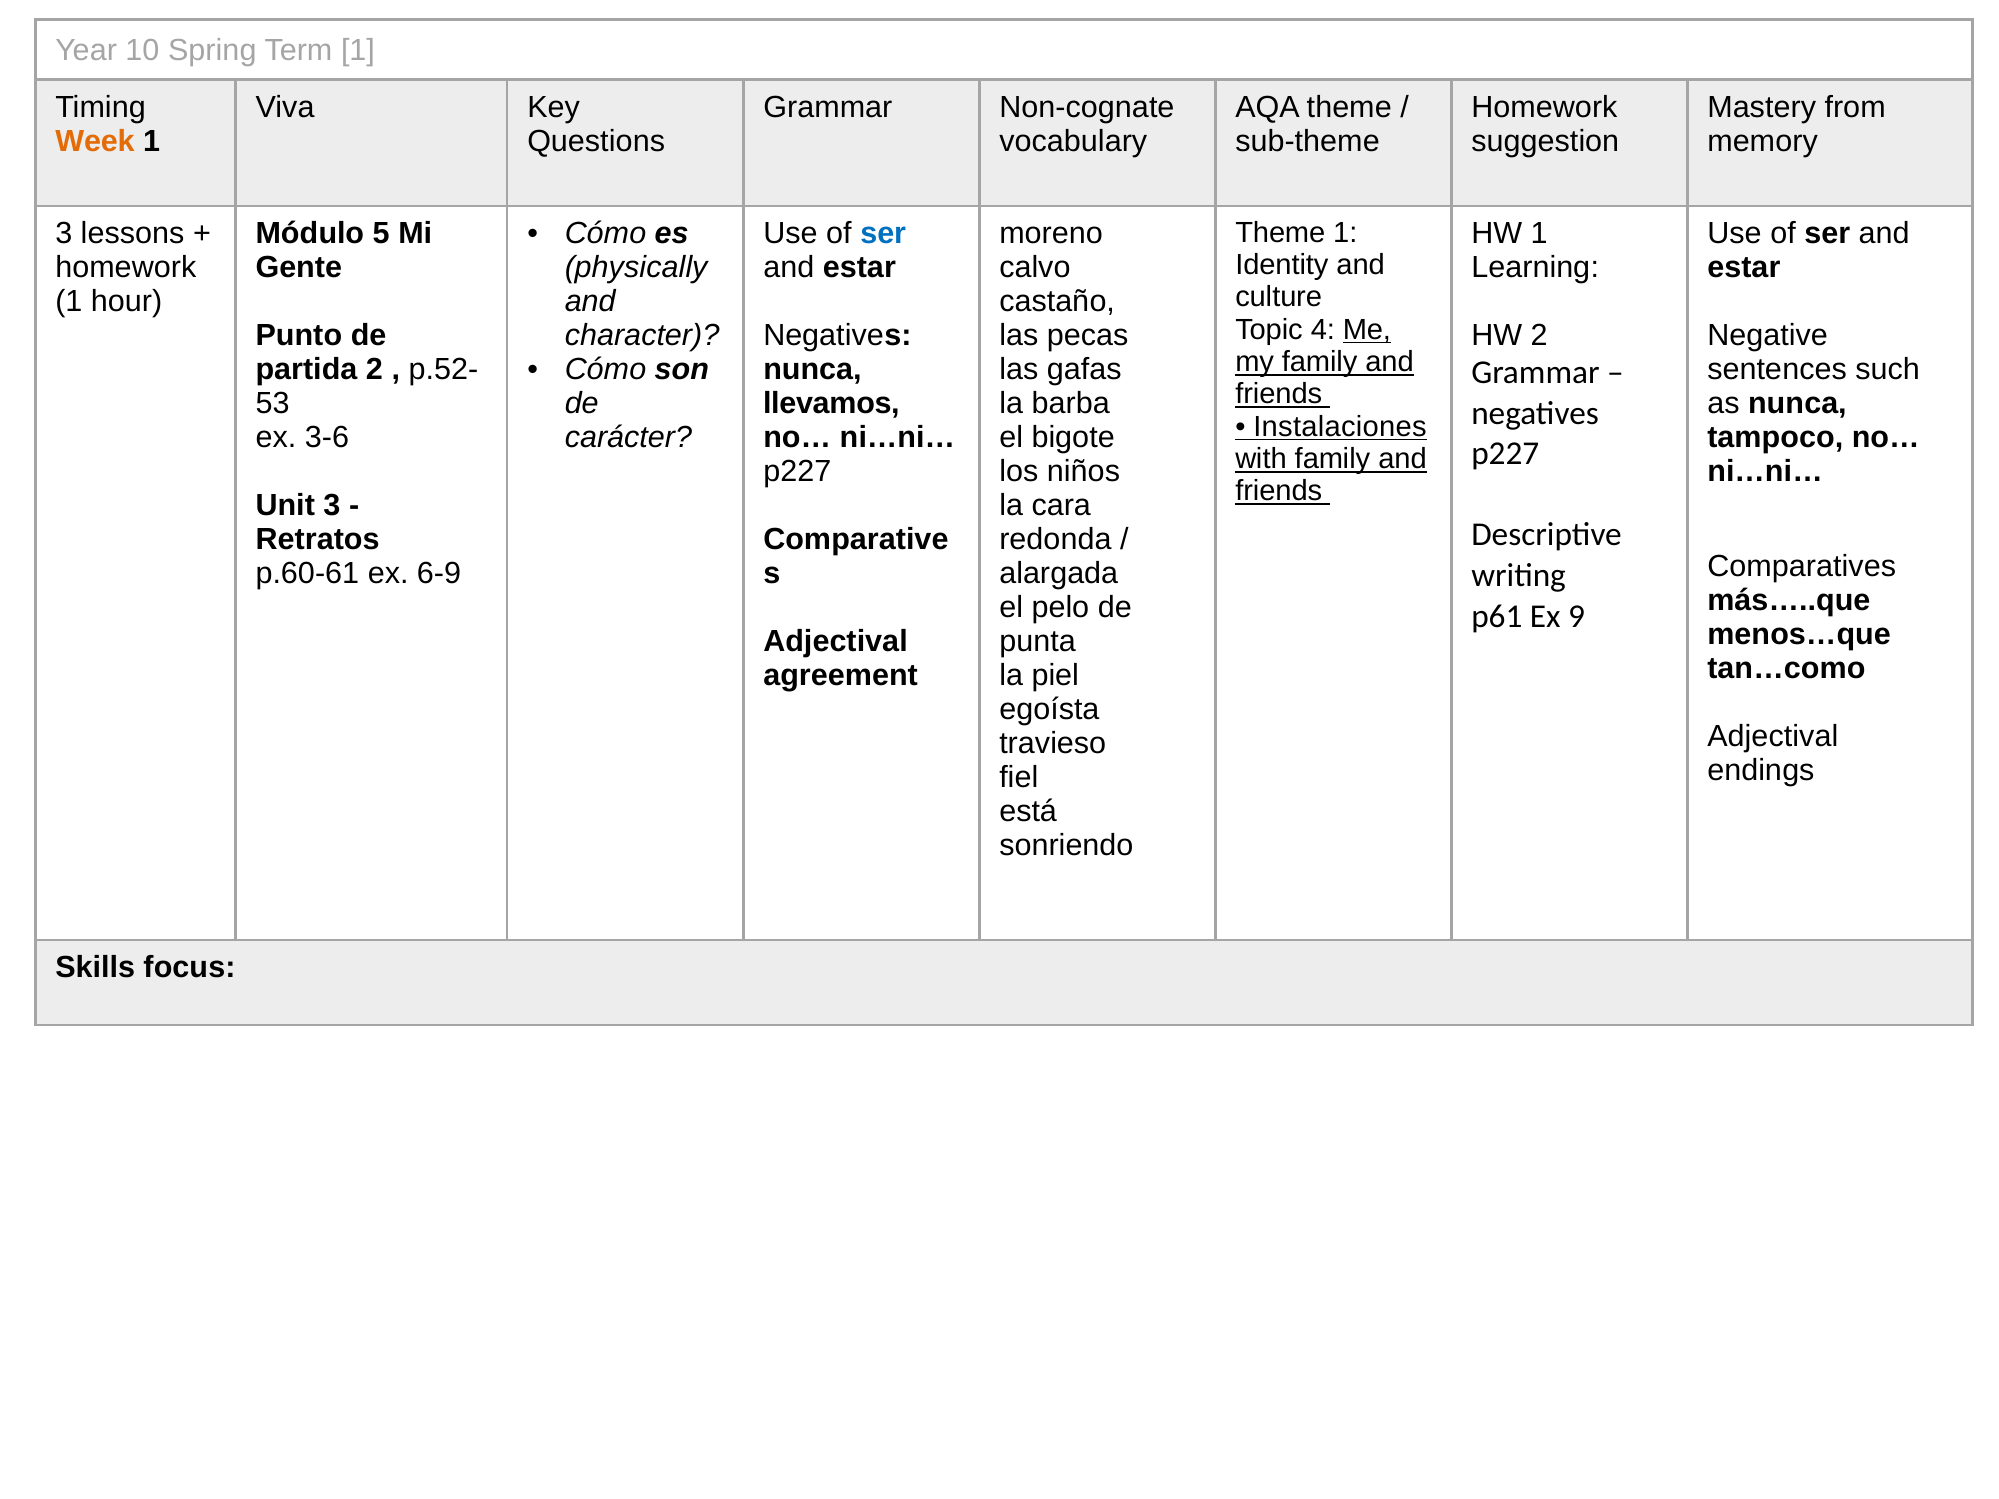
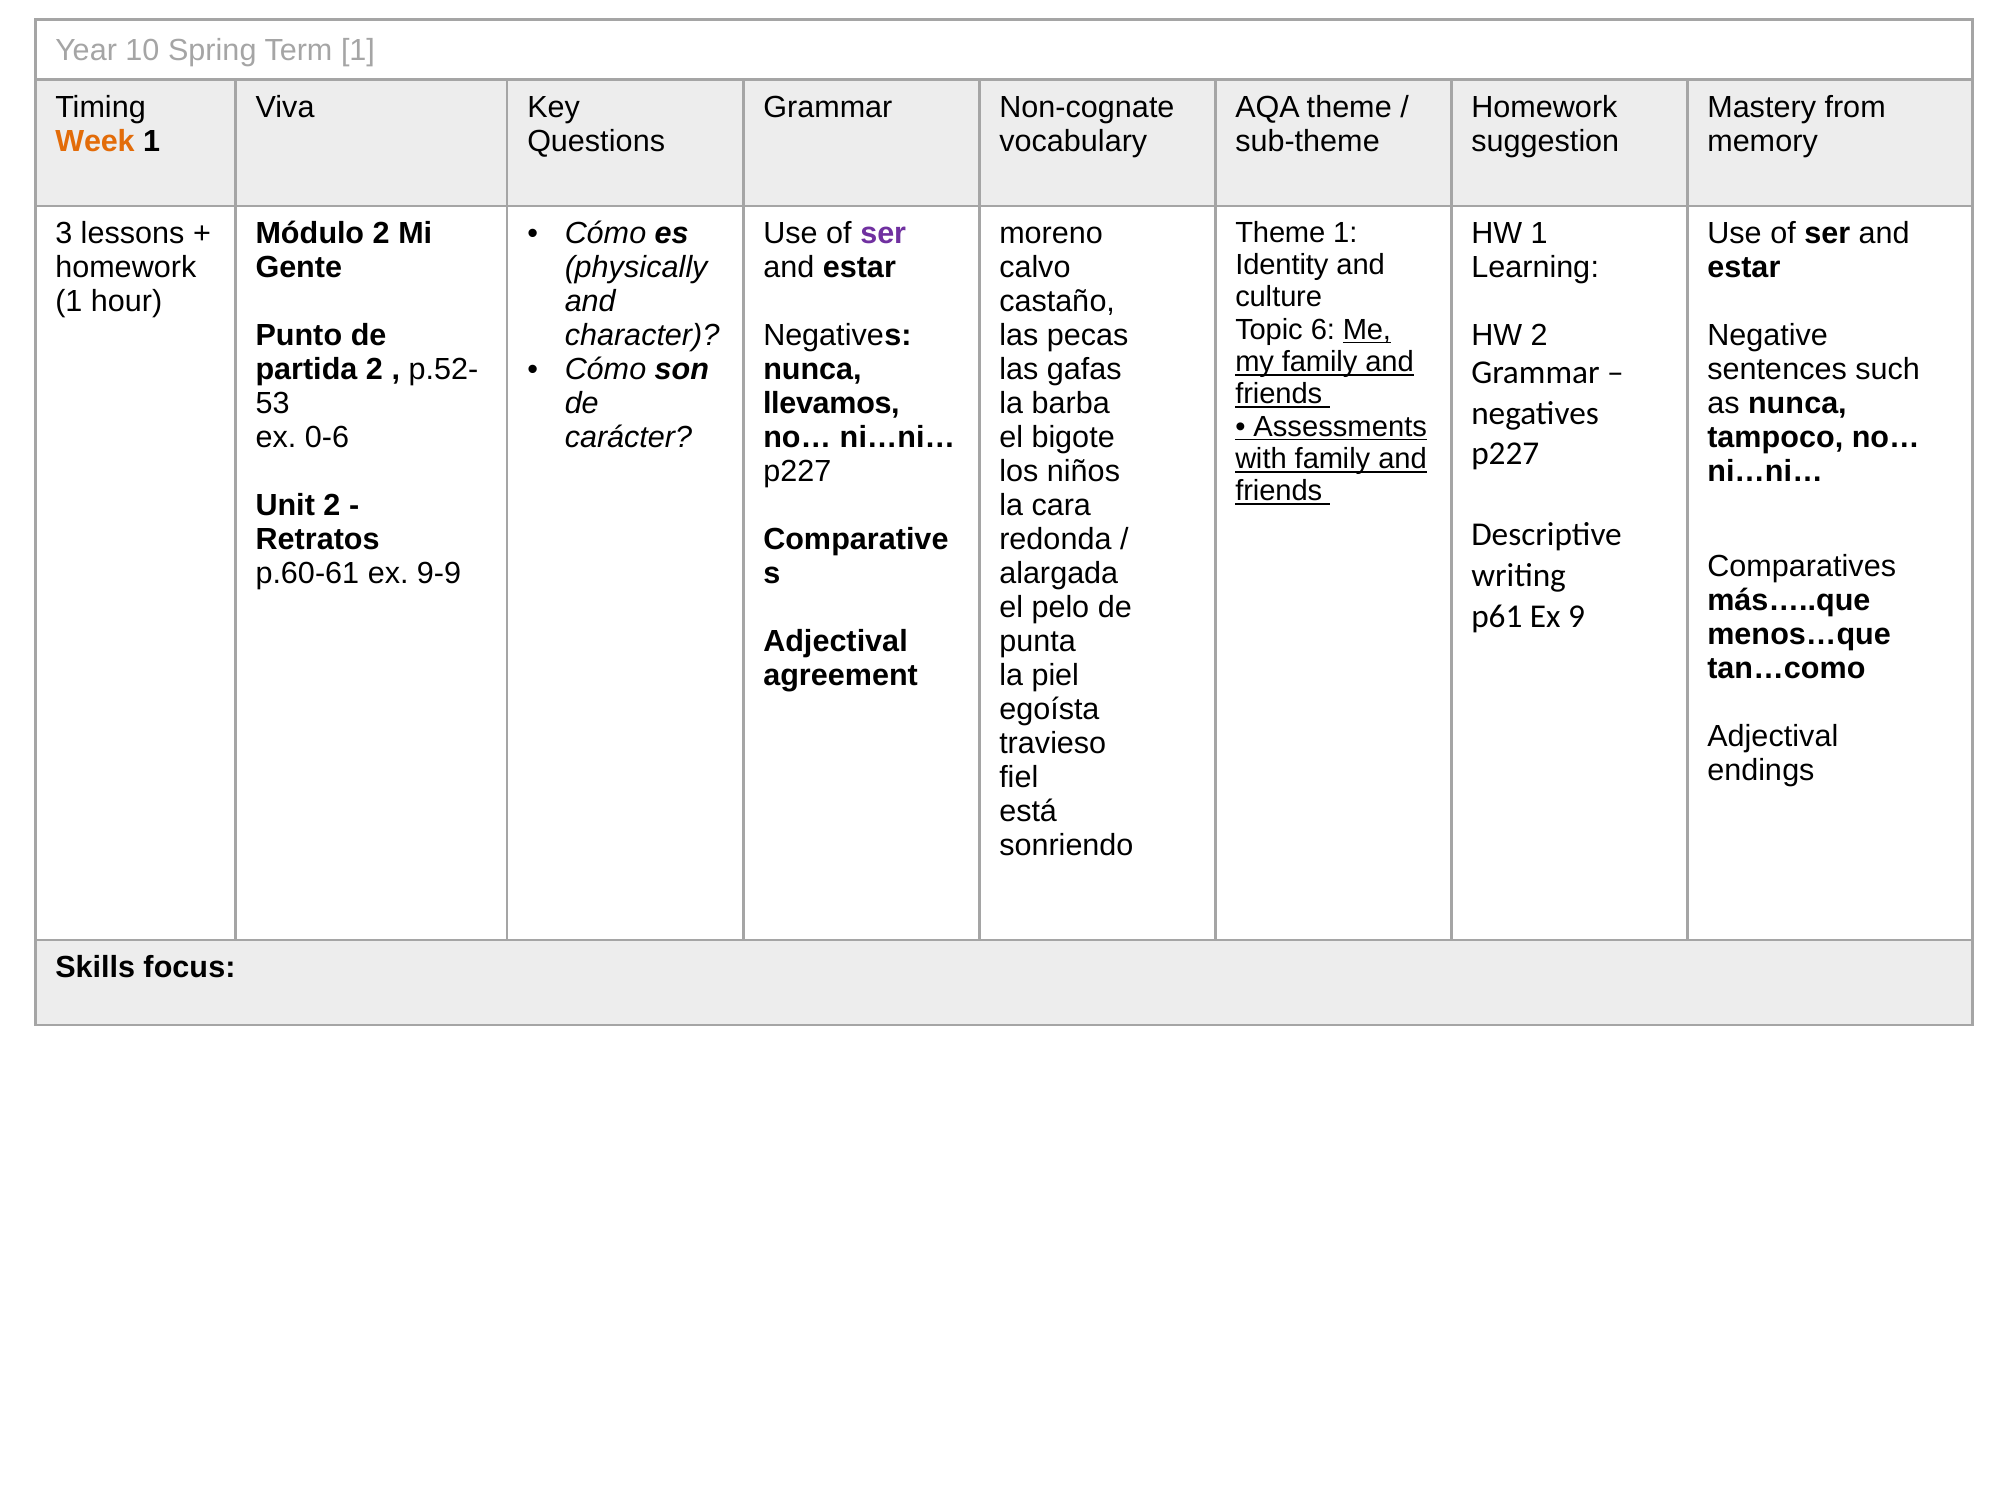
Módulo 5: 5 -> 2 (381, 234)
ser colour: blue -> purple (883, 234)
4: 4 -> 6 (1323, 330)
Instalaciones: Instalaciones -> Assessments (1340, 427)
3-6: 3-6 -> 0-6 (327, 437)
Unit 3: 3 -> 2 (332, 505)
6-9: 6-9 -> 9-9 (439, 573)
